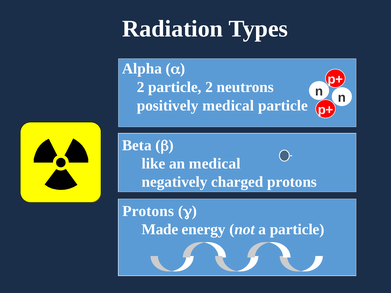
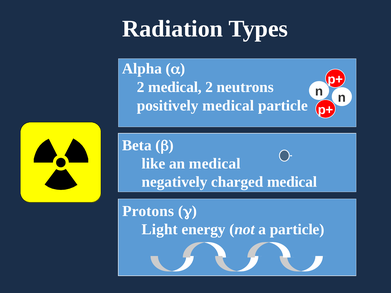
2 particle: particle -> medical (175, 87)
charged protons: protons -> medical (292, 182)
Made: Made -> Light (160, 229)
